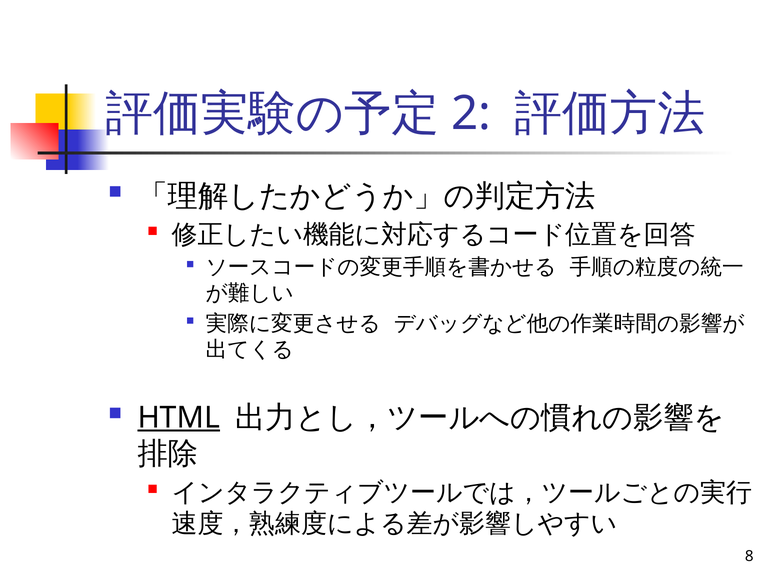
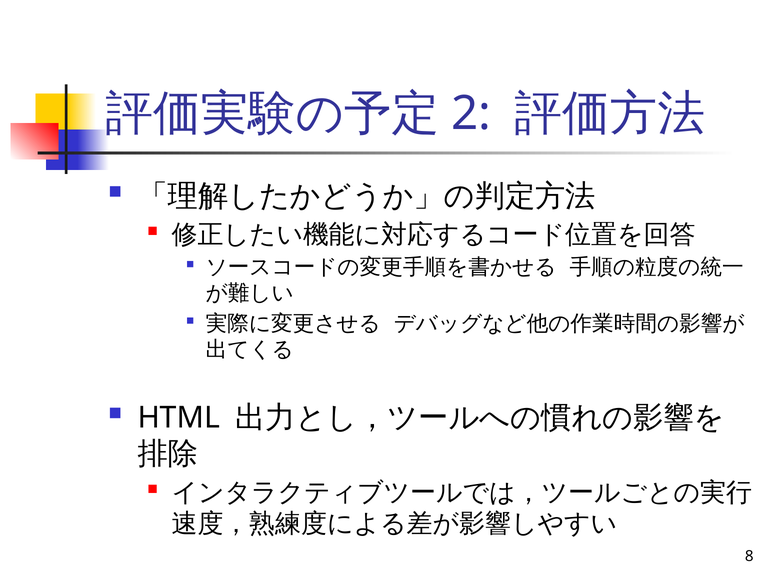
HTML underline: present -> none (179, 417)
